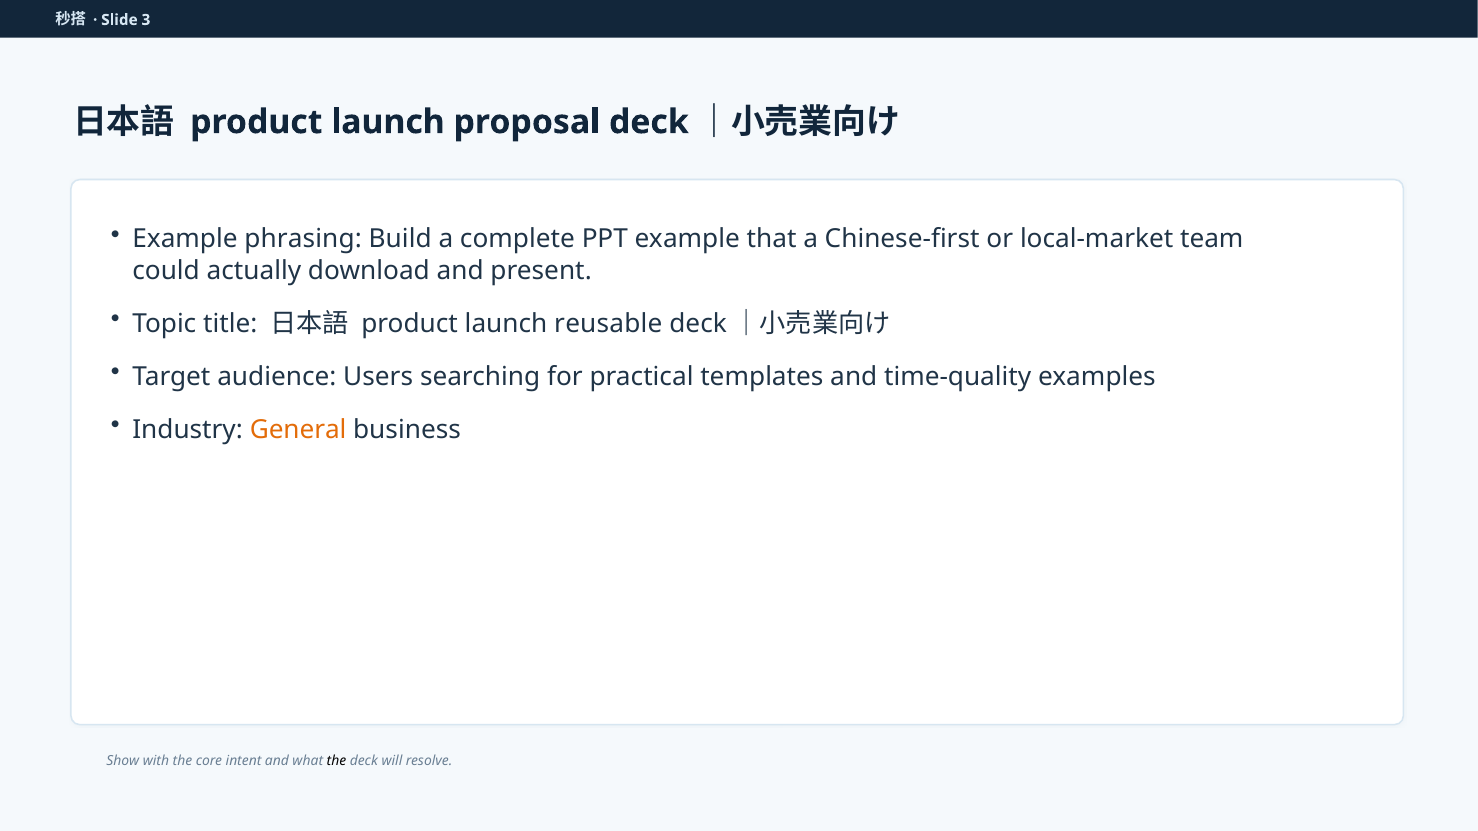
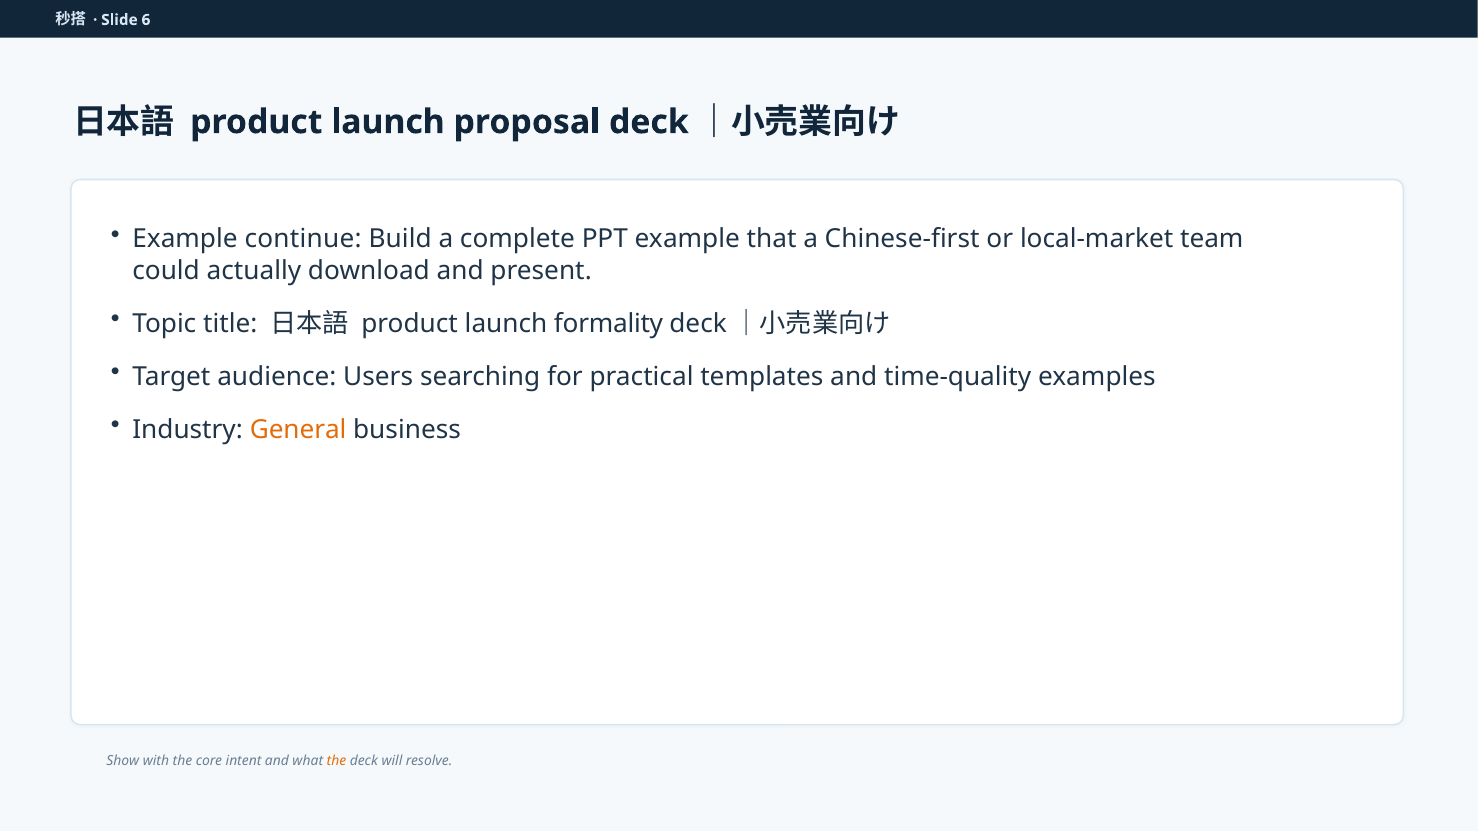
3: 3 -> 6 (146, 20)
phrasing: phrasing -> continue (303, 239)
reusable: reusable -> formality (609, 324)
the colour: black -> orange (336, 761)
